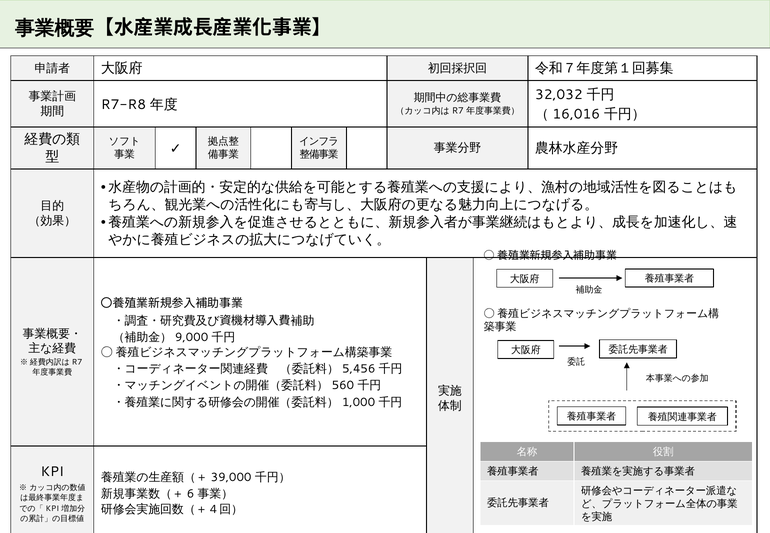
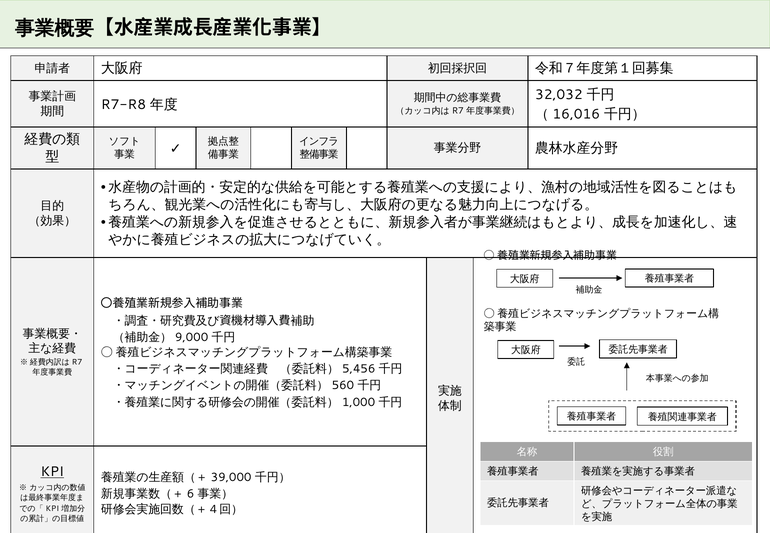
KPI underline: none -> present (52, 472)
